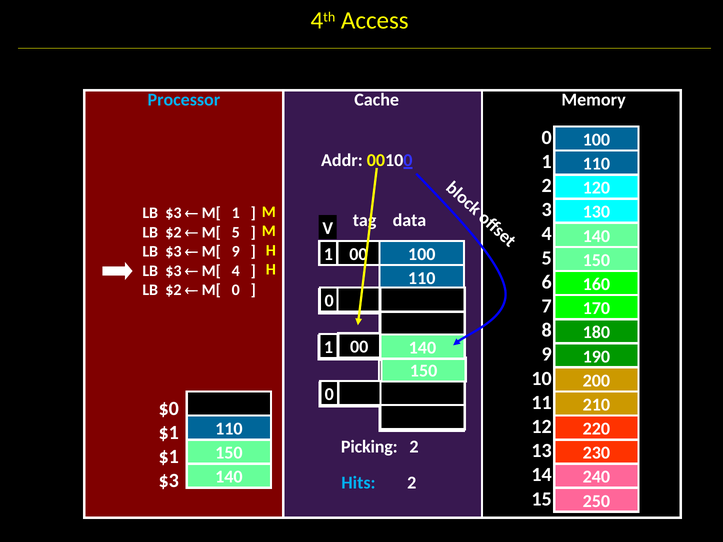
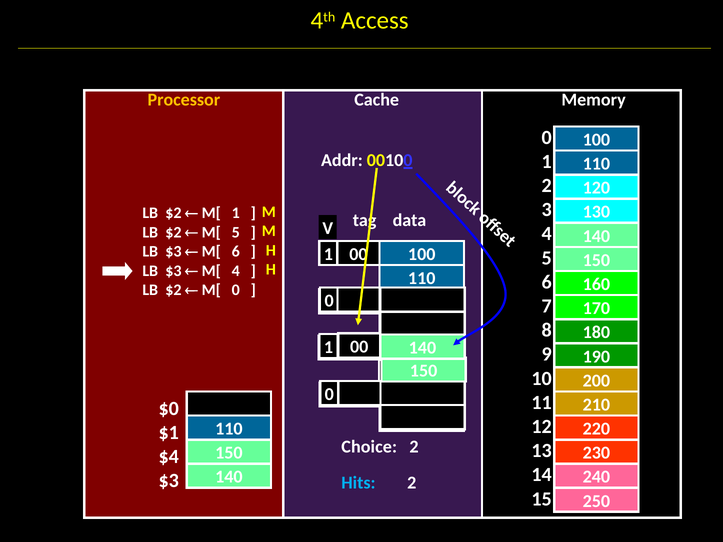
Processor colour: light blue -> yellow (184, 100)
$3: $3 -> $2 (173, 213)
M[ 9: 9 -> 6 (236, 252)
Picking: Picking -> Choice (369, 447)
$1: $1 -> $4 (169, 457)
